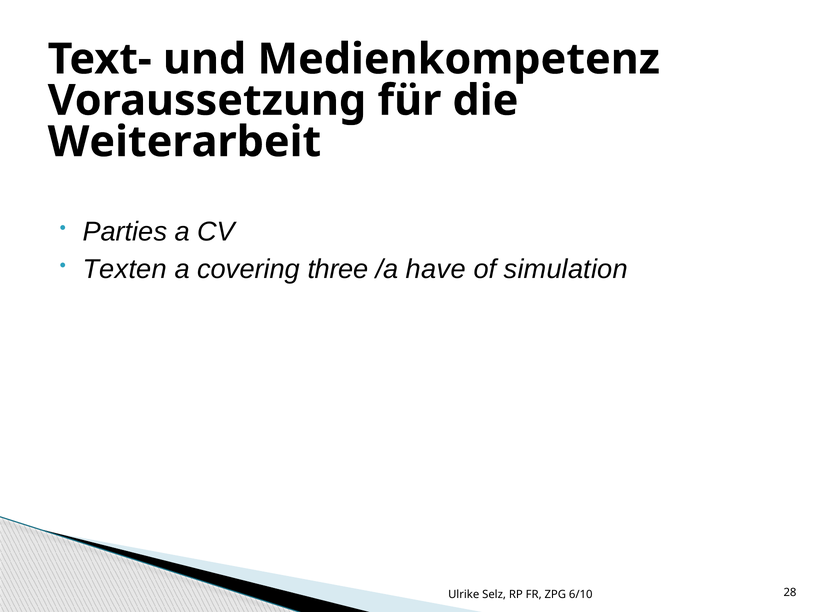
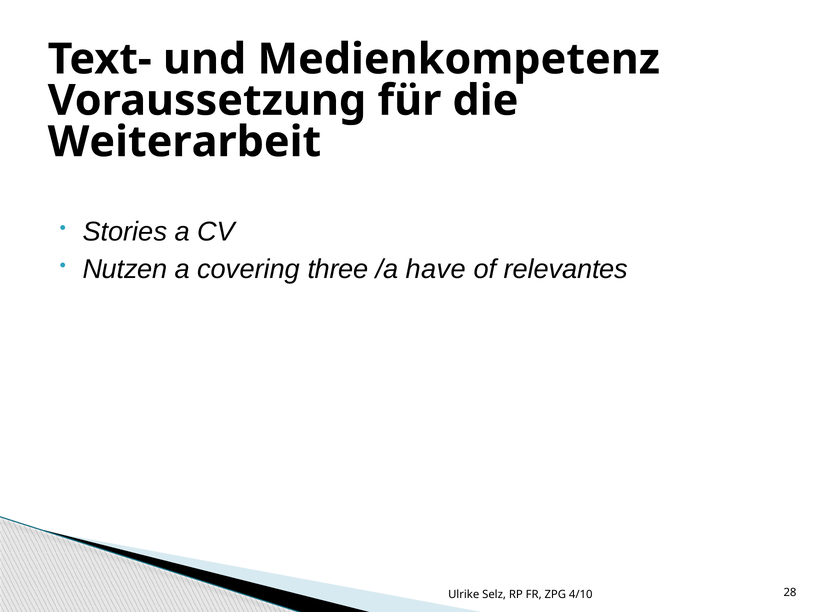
Parties: Parties -> Stories (125, 232)
Texten: Texten -> Nutzen (125, 269)
simulation: simulation -> relevantes (566, 269)
6/10: 6/10 -> 4/10 (581, 594)
